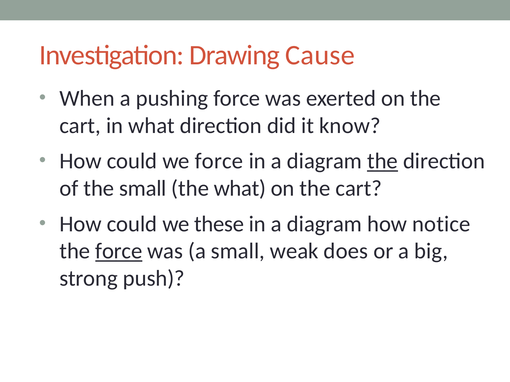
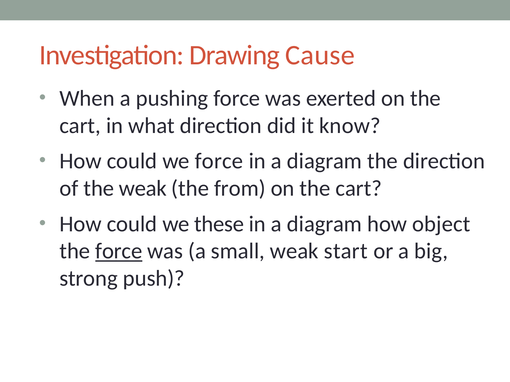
the underline: present -> none (382, 161)
the small: small -> weak (143, 189)
the what: what -> from (240, 189)
notice: notice -> object (441, 224)
does: does -> start (346, 252)
